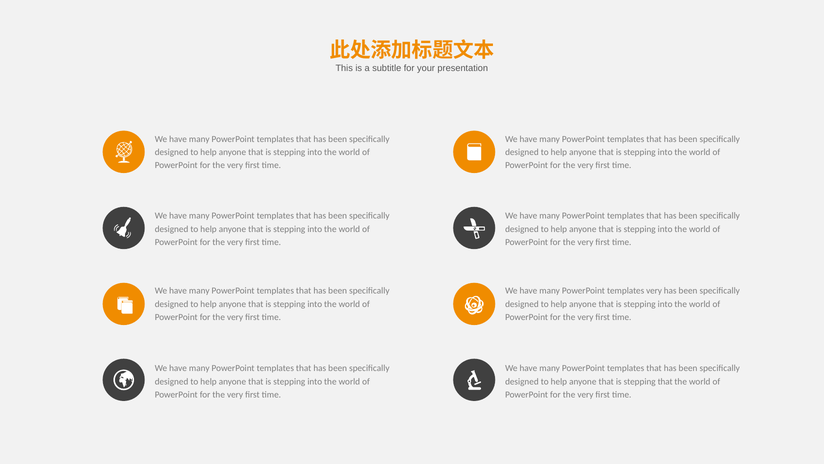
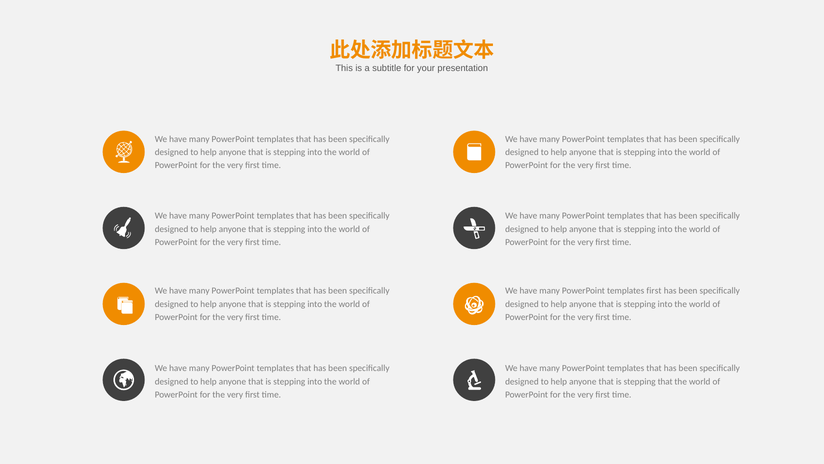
templates very: very -> first (654, 291)
